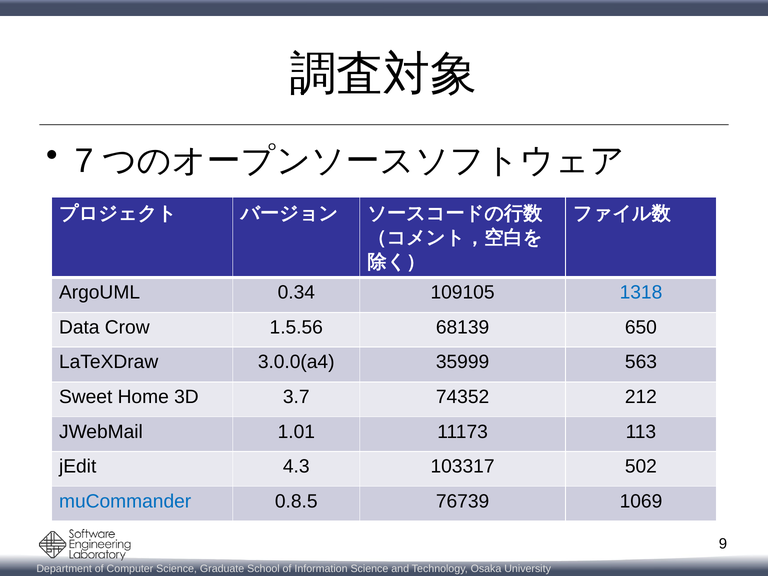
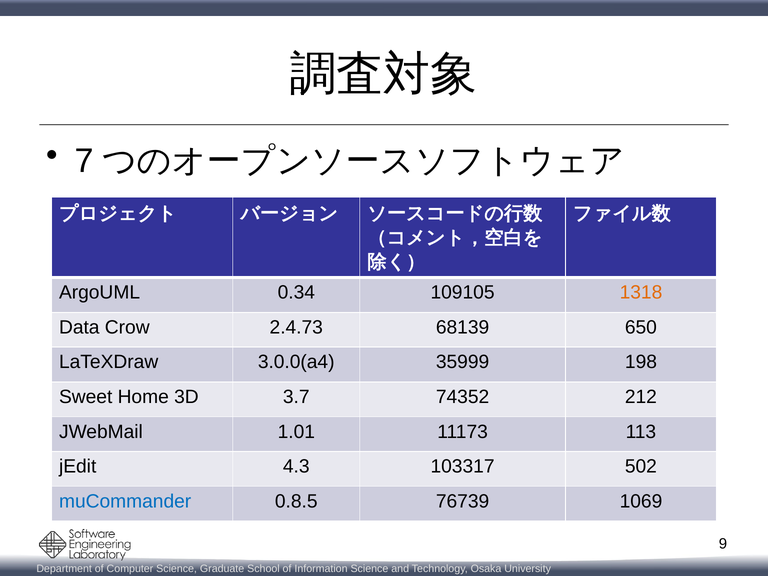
1318 colour: blue -> orange (641, 293)
1.5.56: 1.5.56 -> 2.4.73 (296, 327)
563: 563 -> 198 (641, 362)
